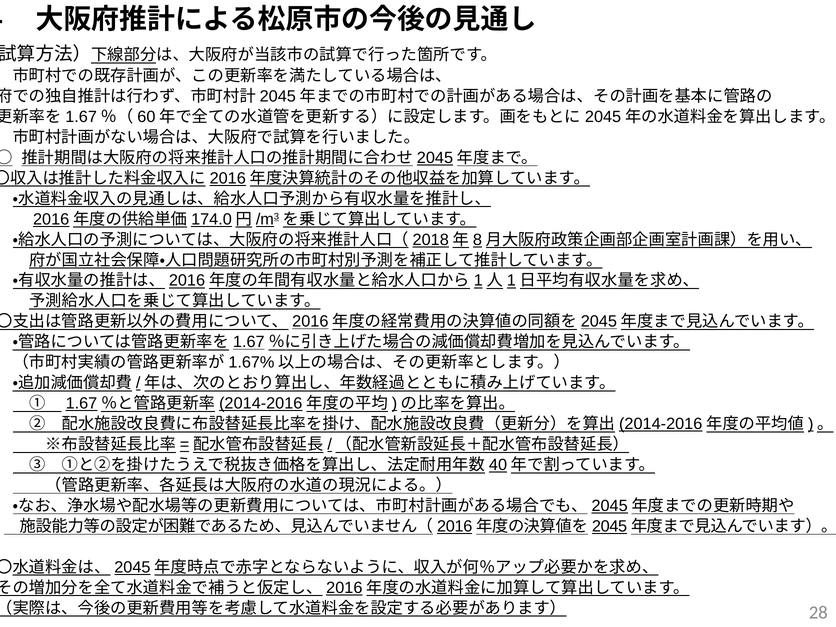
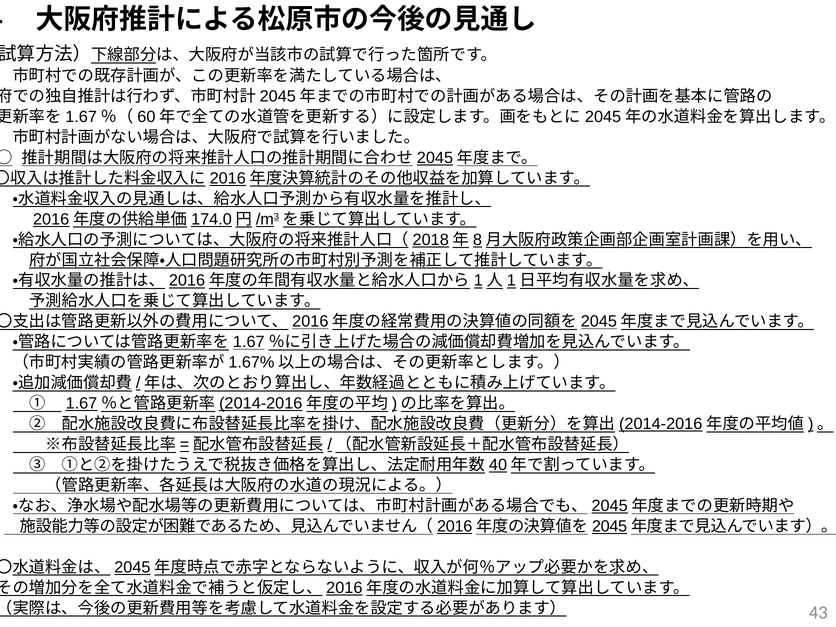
28: 28 -> 43 (818, 613)
